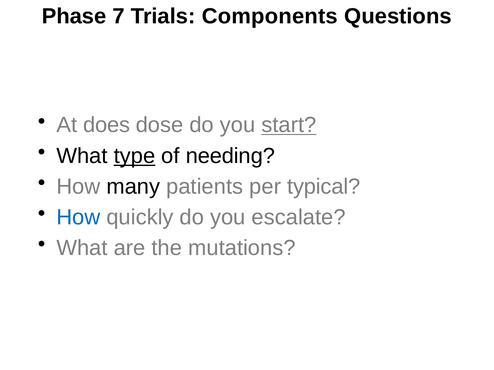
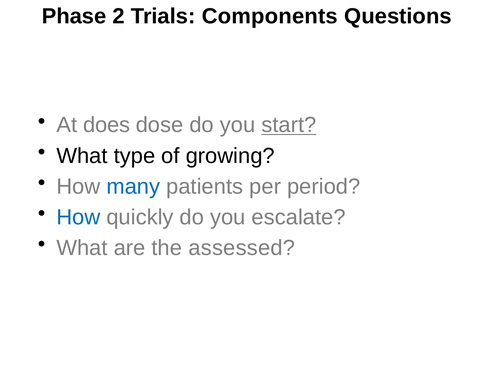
7: 7 -> 2 (119, 16)
type underline: present -> none (134, 156)
needing: needing -> growing (230, 156)
many colour: black -> blue (133, 187)
typical: typical -> period (324, 187)
mutations: mutations -> assessed (242, 248)
